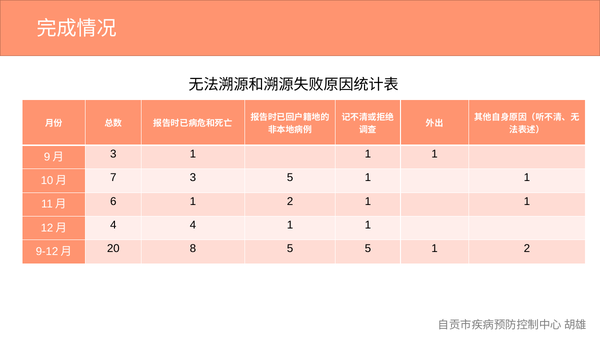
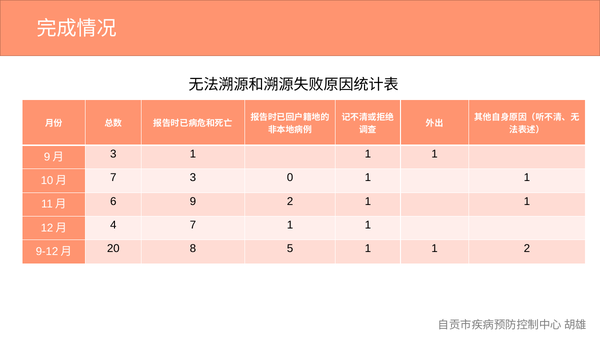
3 5: 5 -> 0 (290, 177)
6 1: 1 -> 9 (193, 201)
4 4: 4 -> 7 (193, 225)
5 5: 5 -> 1 (368, 248)
